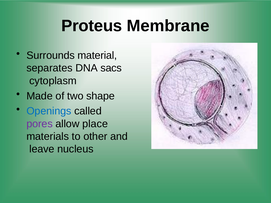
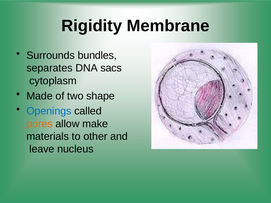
Proteus: Proteus -> Rigidity (92, 26)
material: material -> bundles (97, 56)
pores colour: purple -> orange (40, 124)
place: place -> make (95, 124)
